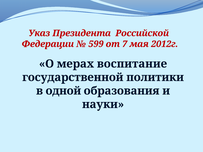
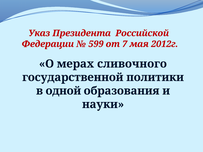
воспитание: воспитание -> сливочного (132, 64)
